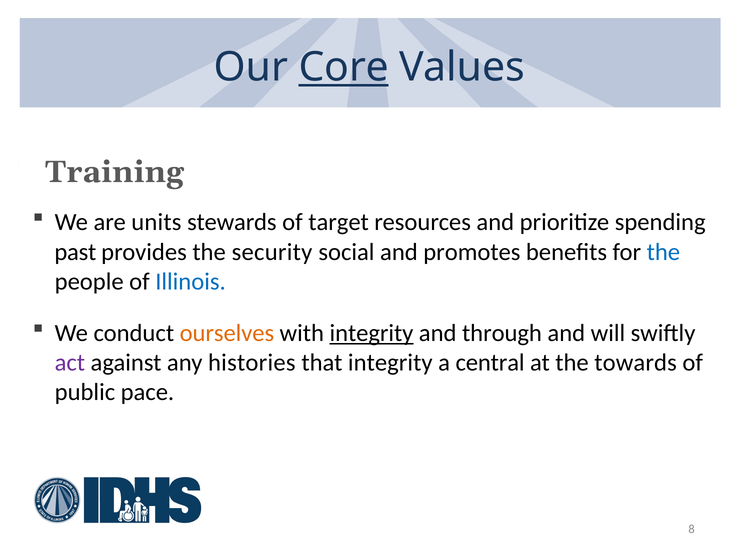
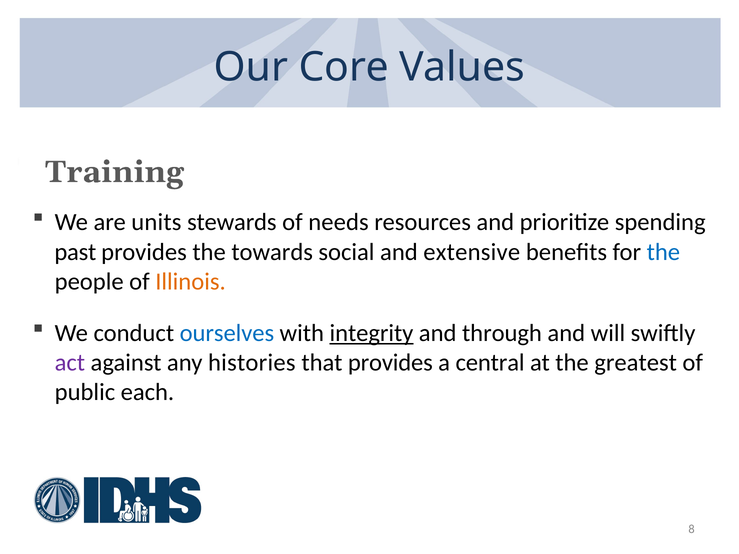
Core underline: present -> none (344, 67)
target: target -> needs (339, 222)
security: security -> towards (272, 252)
promotes: promotes -> extensive (472, 252)
Illinois colour: blue -> orange (191, 282)
ourselves colour: orange -> blue (227, 333)
that integrity: integrity -> provides (390, 363)
towards: towards -> greatest (636, 363)
pace: pace -> each (147, 392)
